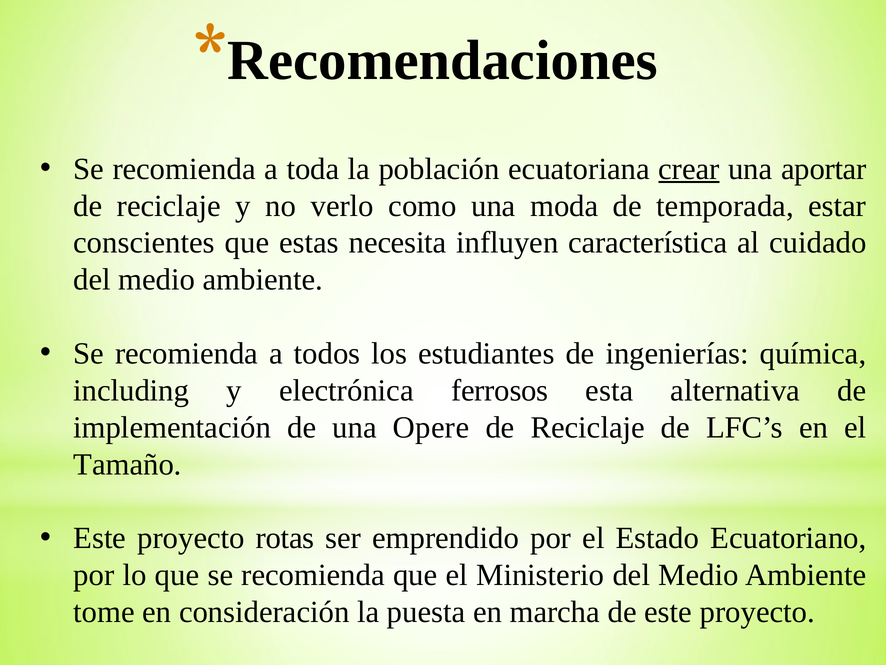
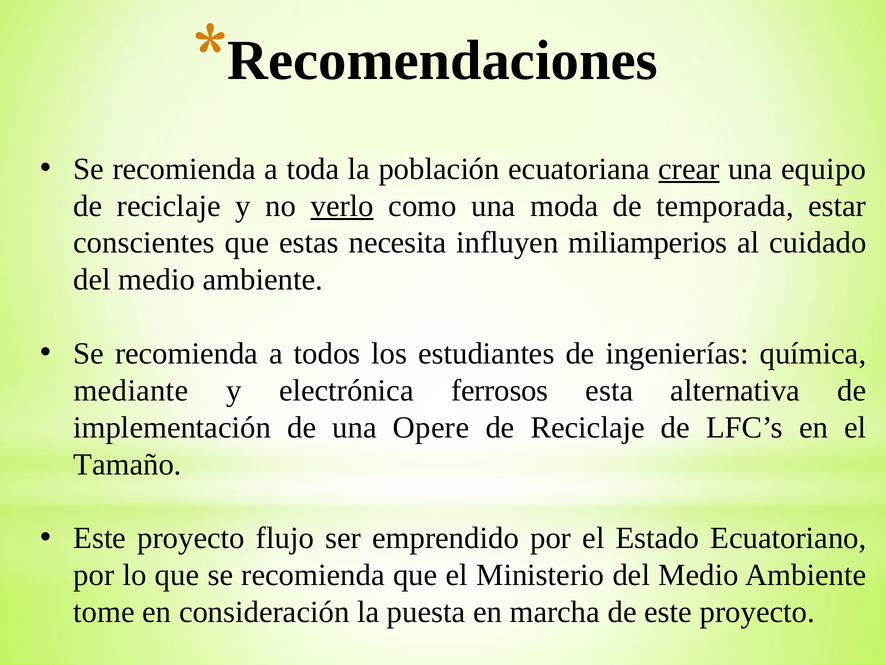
aportar: aportar -> equipo (824, 169)
verlo underline: none -> present (342, 206)
característica: característica -> miliamperios (648, 243)
including: including -> mediante (131, 390)
rotas: rotas -> flujo (285, 538)
